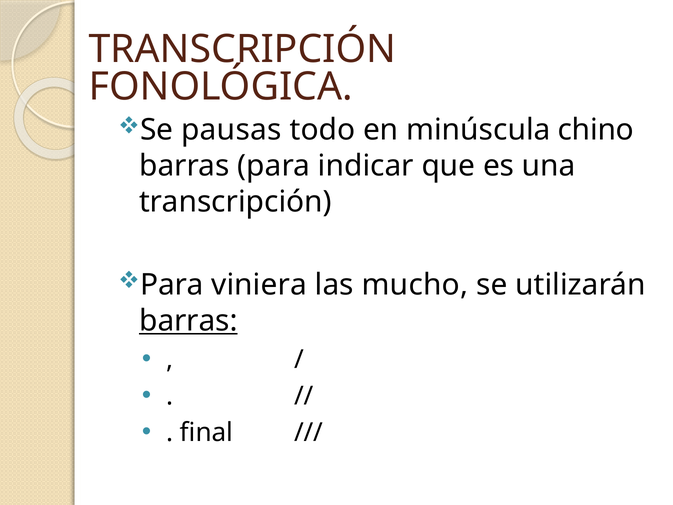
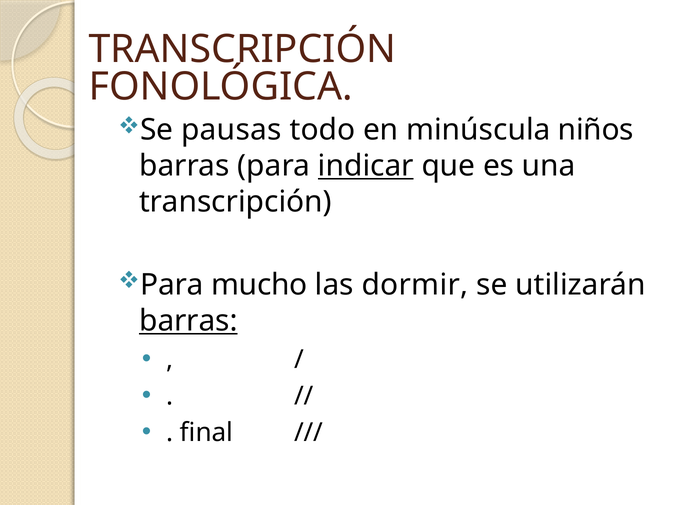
chino: chino -> niños (596, 130)
indicar underline: none -> present (366, 166)
viniera: viniera -> mucho (259, 285)
mucho: mucho -> dormir (415, 285)
